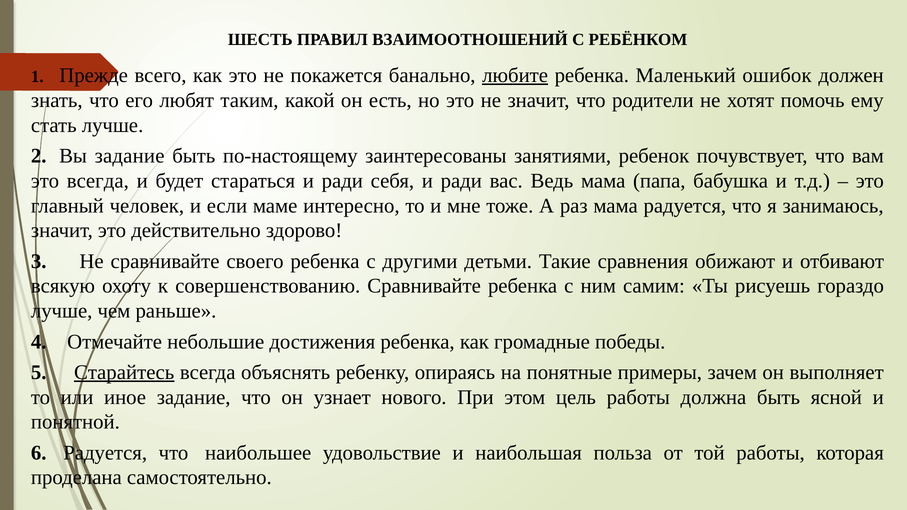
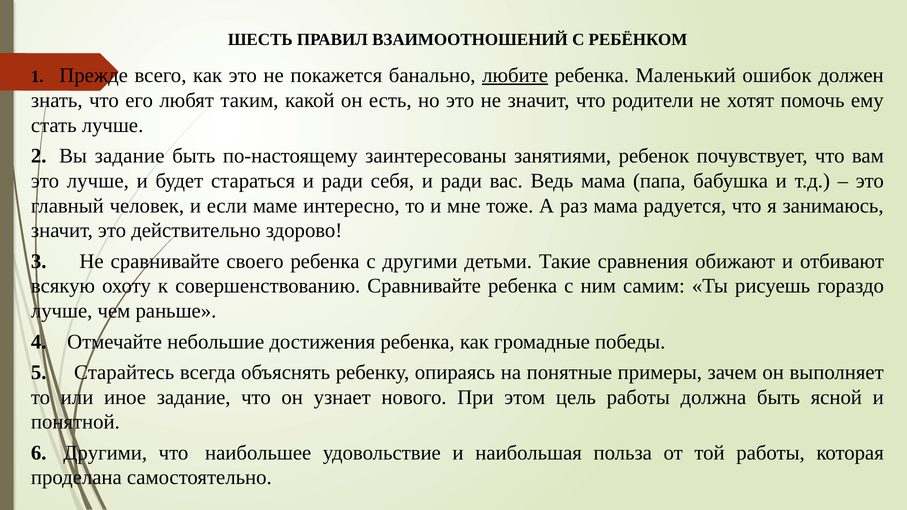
это всегда: всегда -> лучше (98, 181)
Старайтесь underline: present -> none (124, 372)
6 Радуется: Радуется -> Другими (105, 453)
